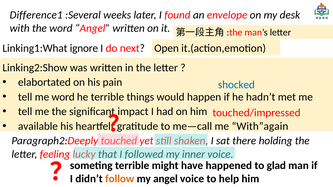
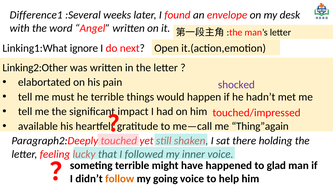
Linking2:Show: Linking2:Show -> Linking2:Other (35, 68)
shocked colour: blue -> purple (236, 85)
me word: word -> must (63, 97)
With”again: With”again -> Thing”again (260, 126)
my angel: angel -> going (165, 179)
